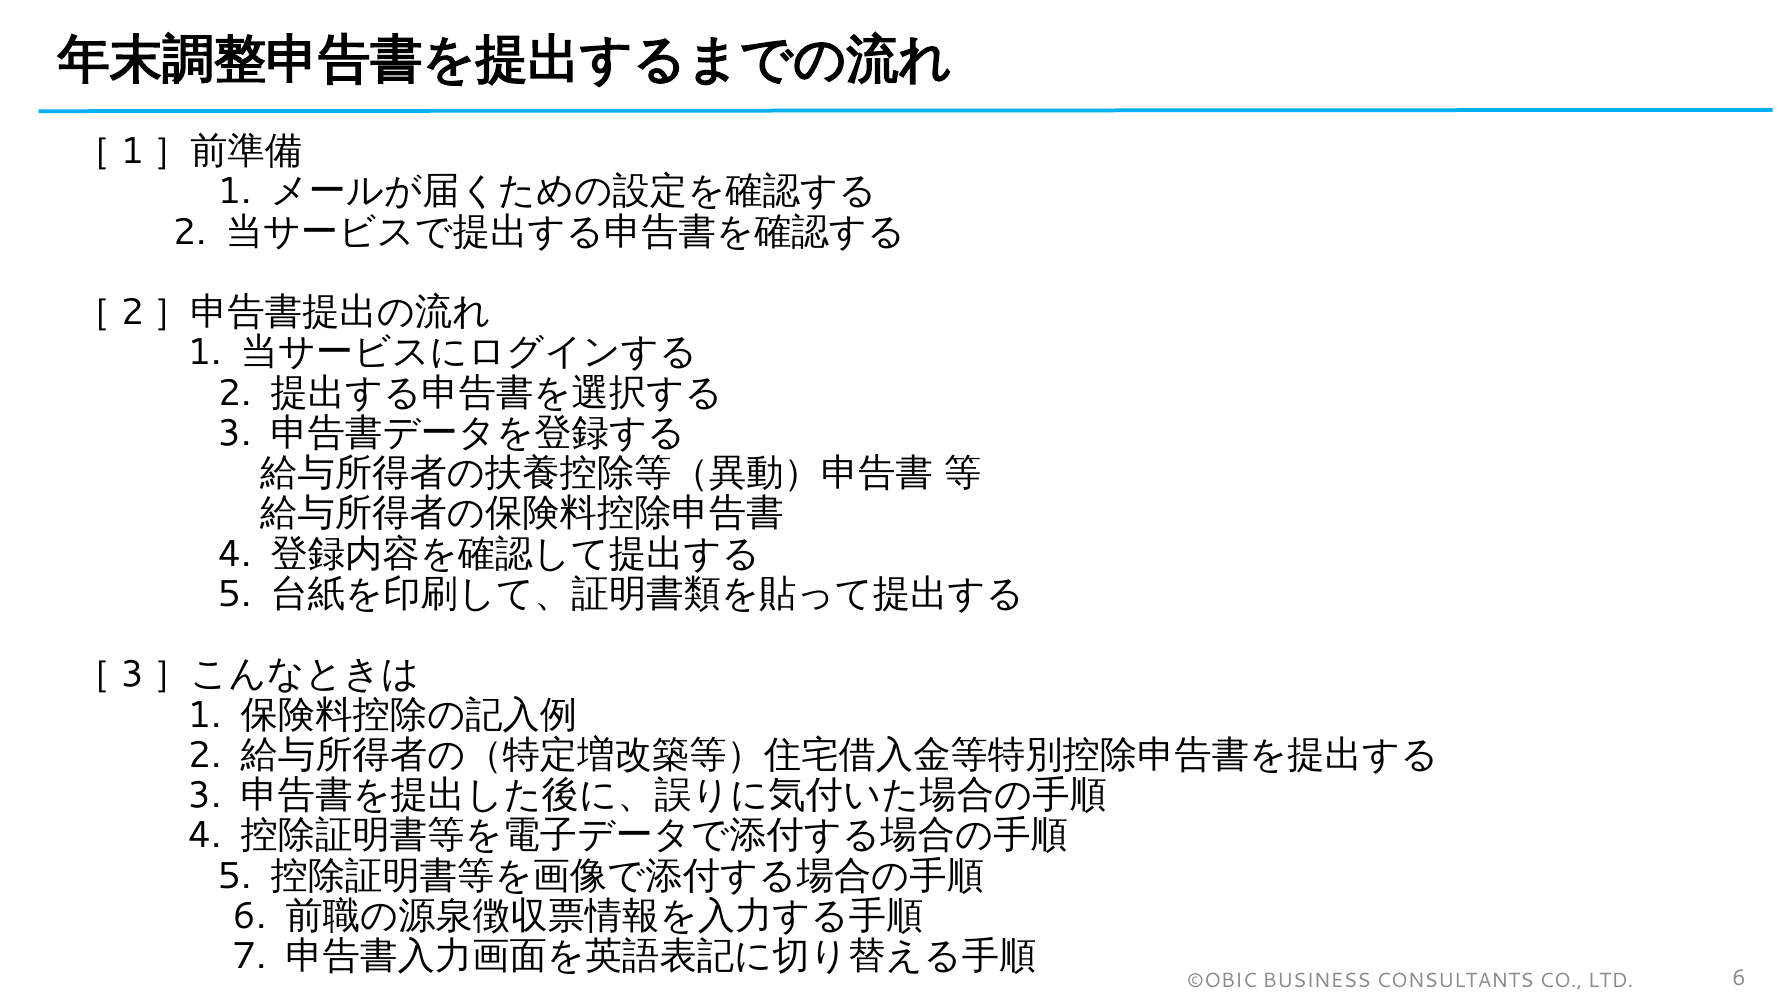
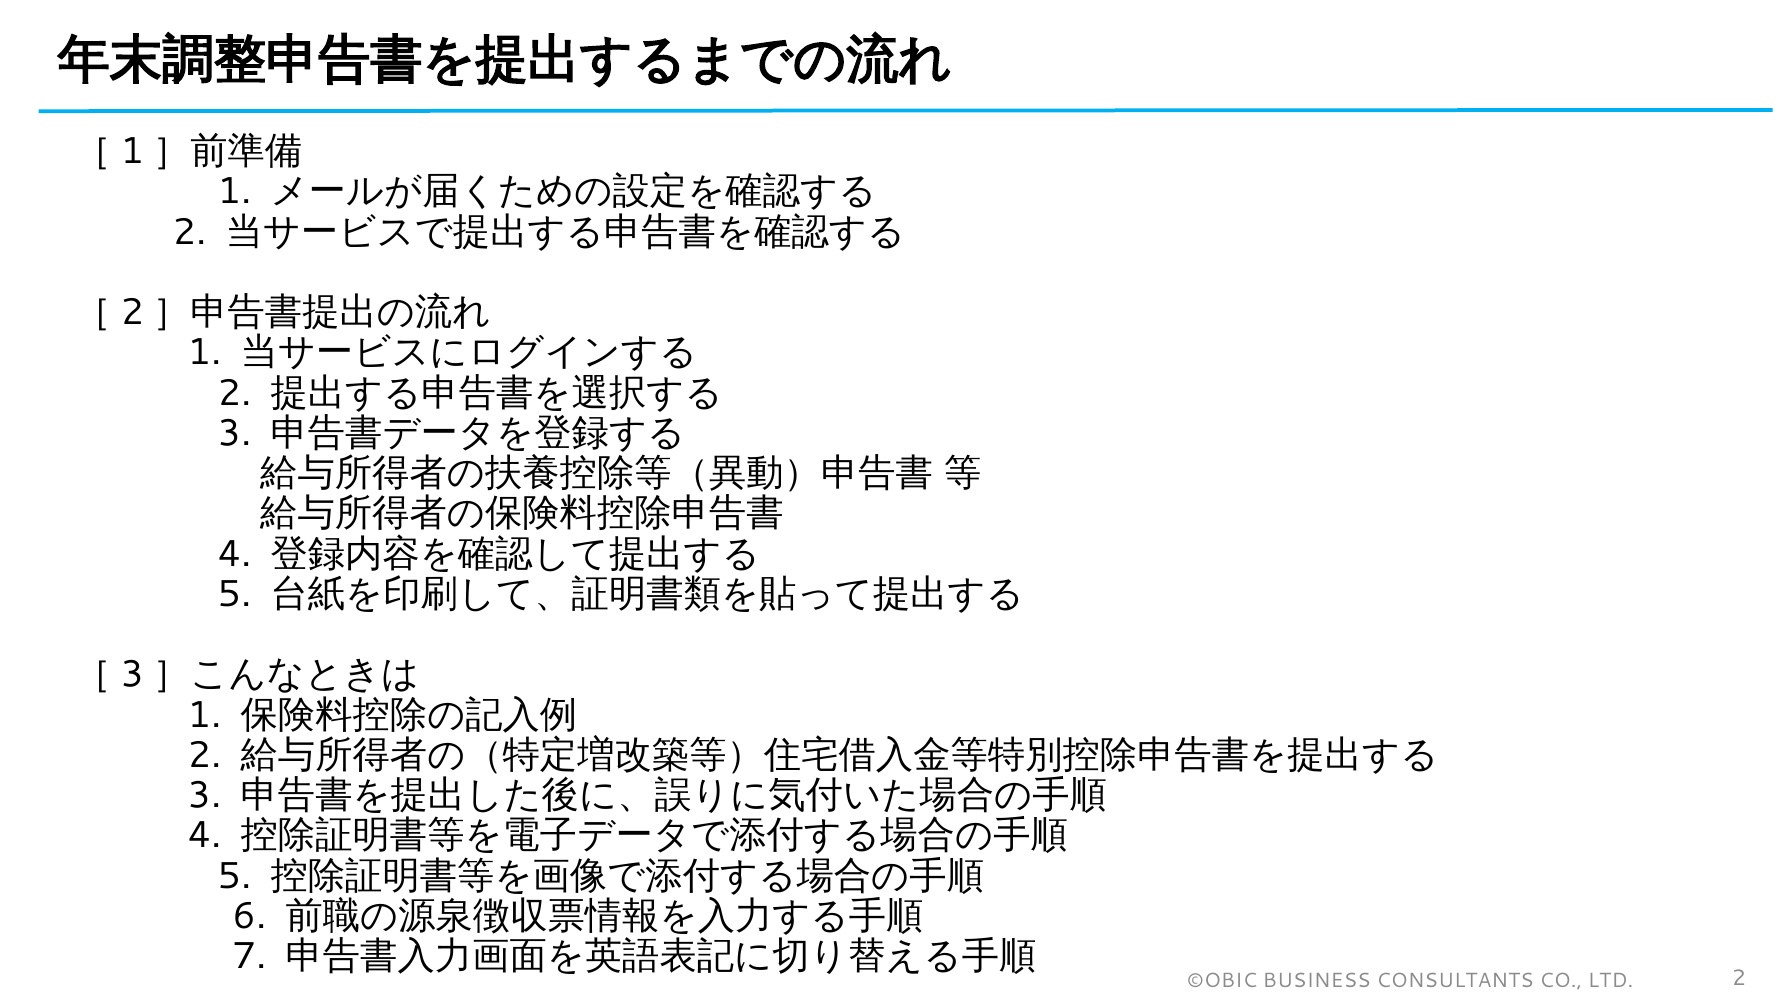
LTD 6: 6 -> 2 (1739, 979)
